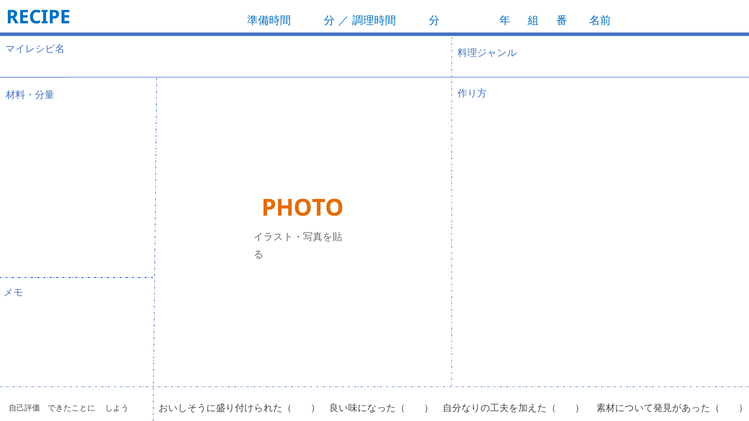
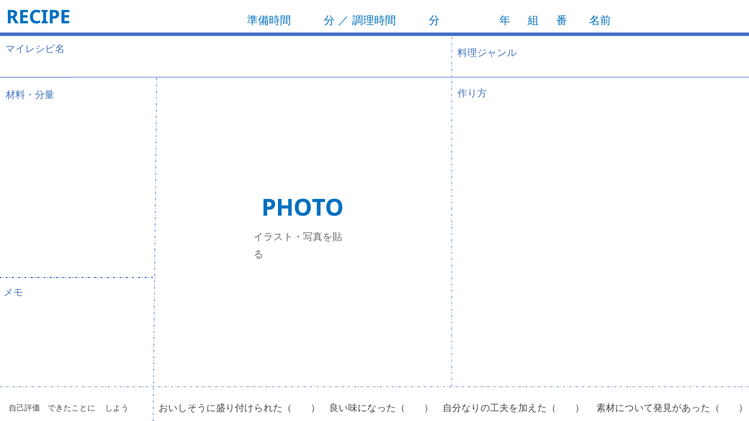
PHOTO colour: orange -> blue (303, 208)
